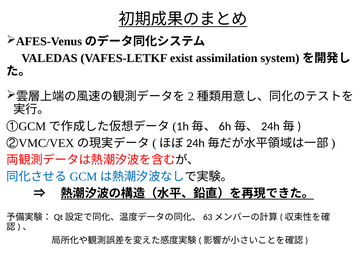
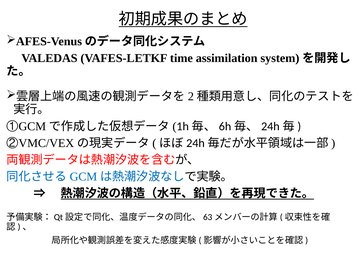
exist: exist -> time (181, 58)
